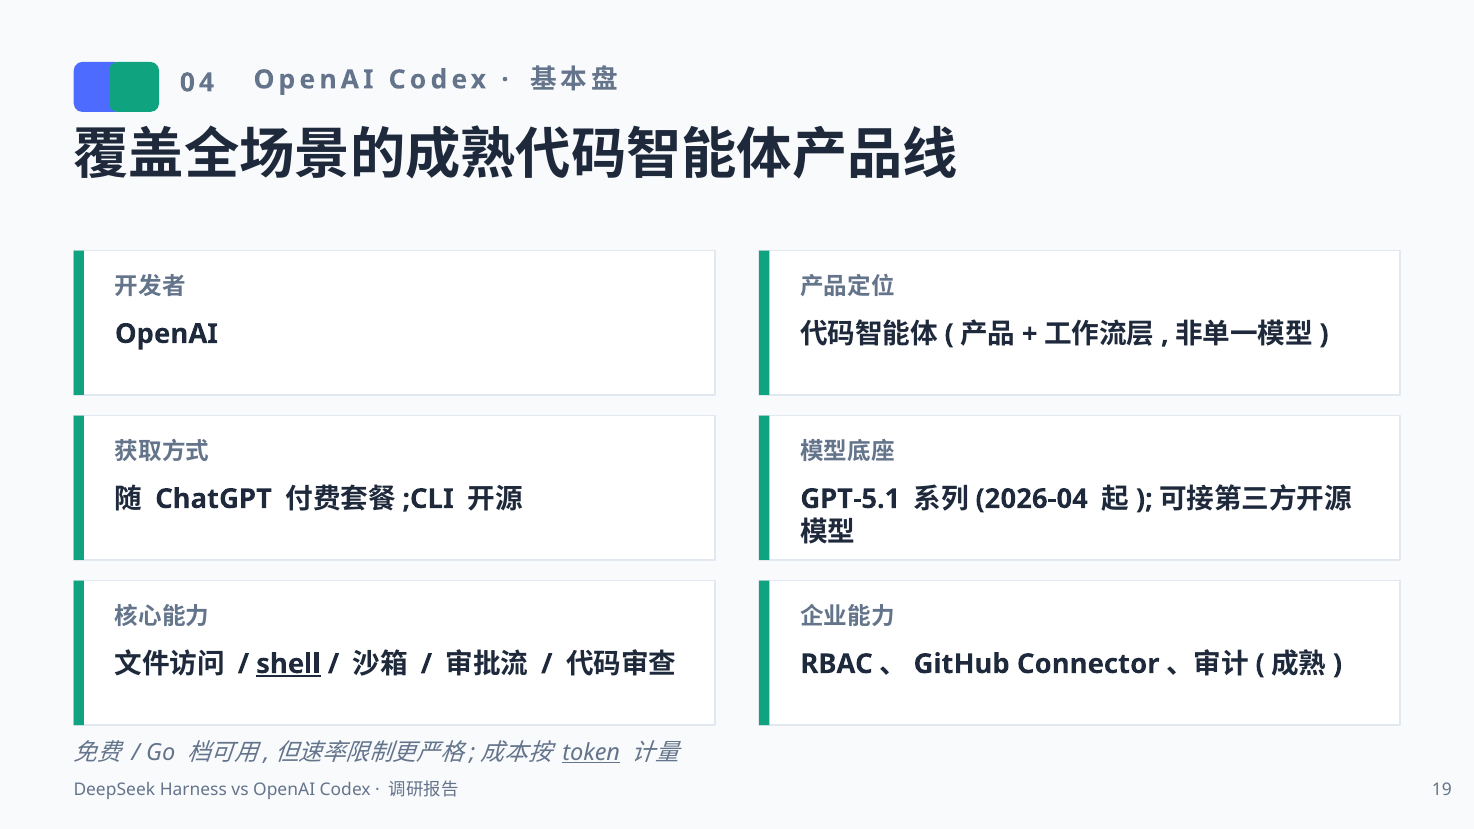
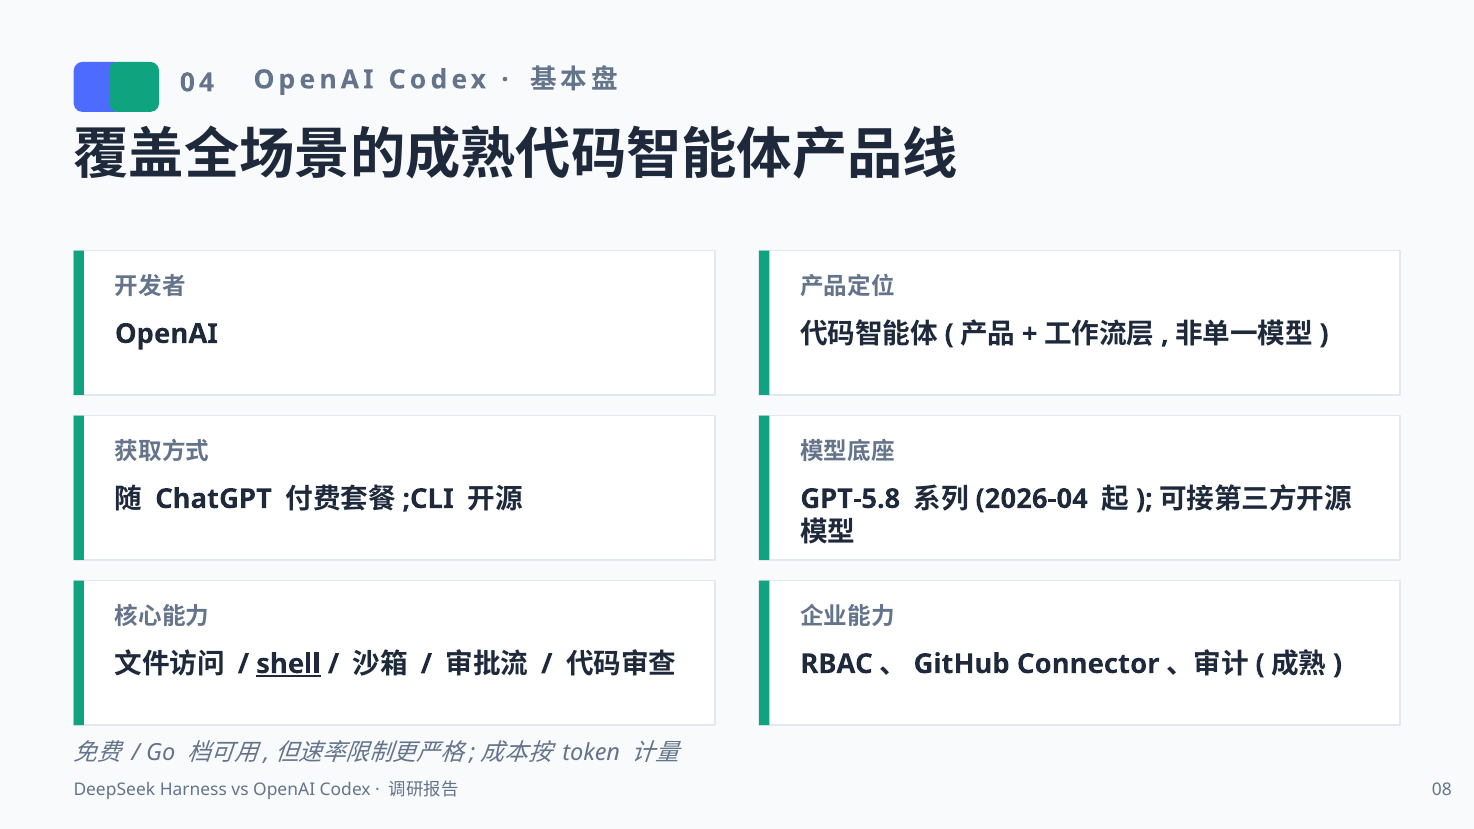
GPT-5.1: GPT-5.1 -> GPT-5.8 (850, 499)
token underline: present -> none (591, 753)
19: 19 -> 08 (1442, 790)
